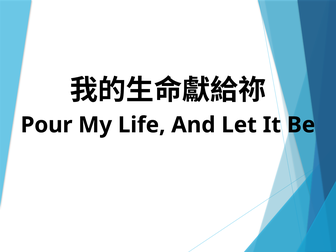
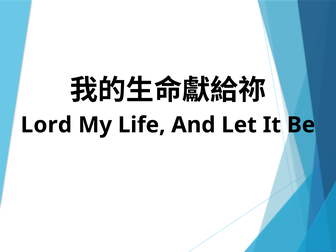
Pour: Pour -> Lord (46, 125)
